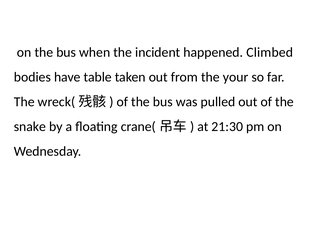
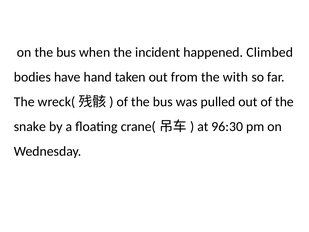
table: table -> hand (98, 77)
your: your -> with (236, 77)
21:30: 21:30 -> 96:30 (227, 126)
